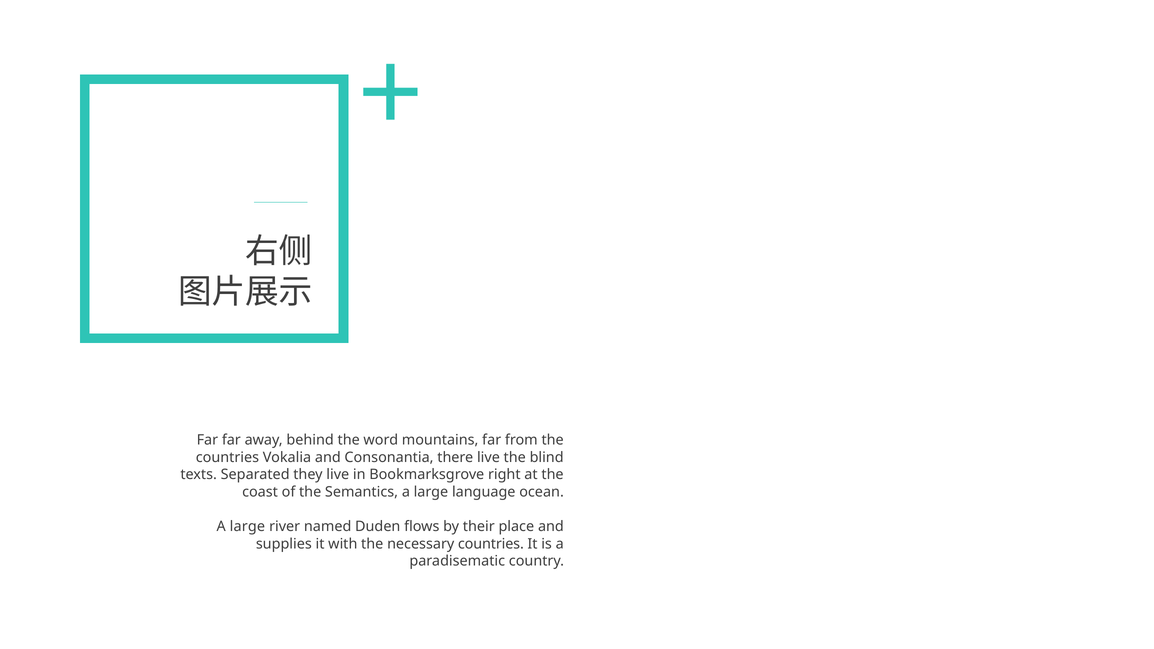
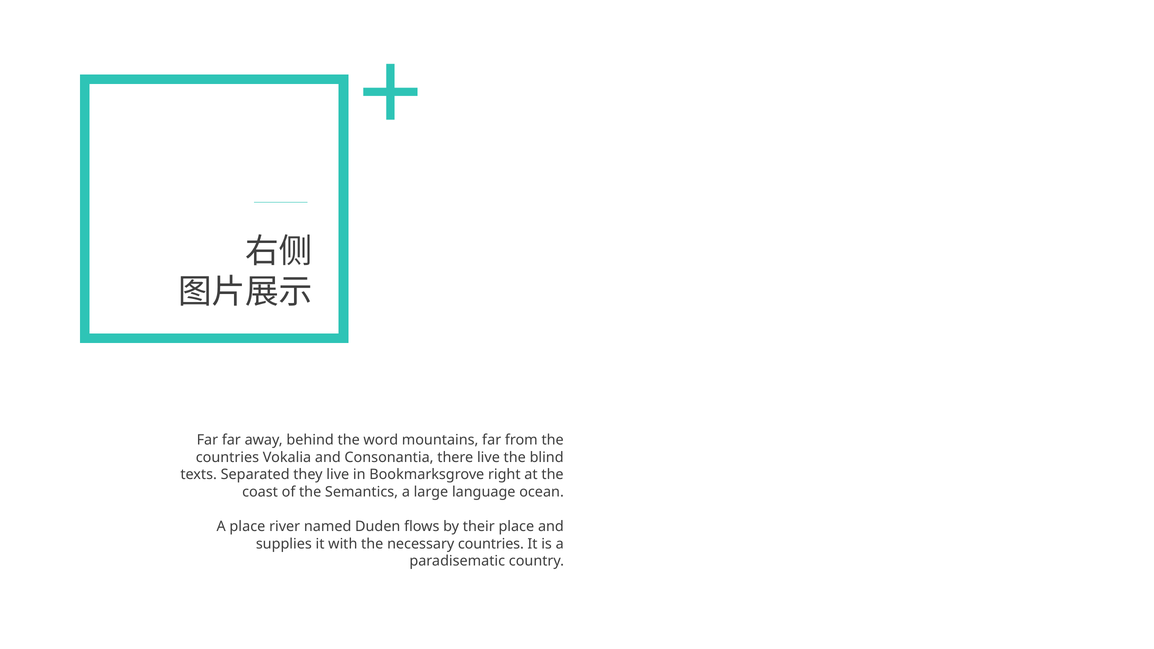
large: large -> place (247, 527)
